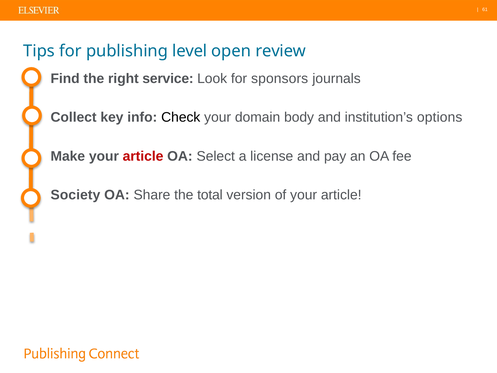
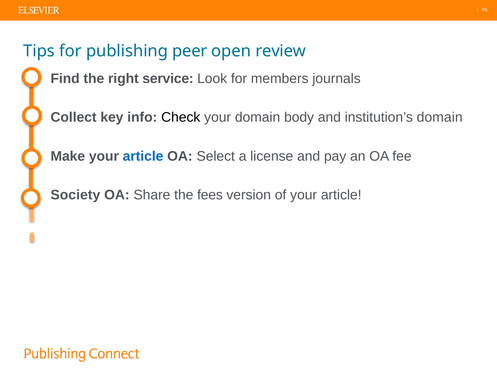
level: level -> peer (190, 51)
sponsors: sponsors -> members (280, 79)
institution’s options: options -> domain (440, 117)
article colour: red -> blue (143, 156)
total: total -> fees (210, 195)
